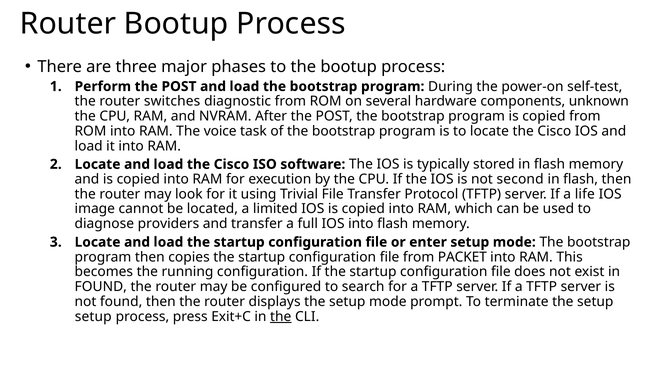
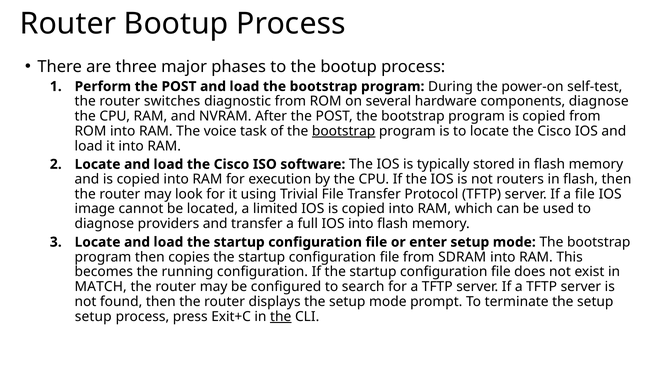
components unknown: unknown -> diagnose (599, 101)
bootstrap underline: none -> present (344, 131)
second: second -> routers (520, 179)
a life: life -> file (585, 194)
PACKET: PACKET -> SDRAM (462, 257)
FOUND: FOUND -> MATCH (101, 287)
